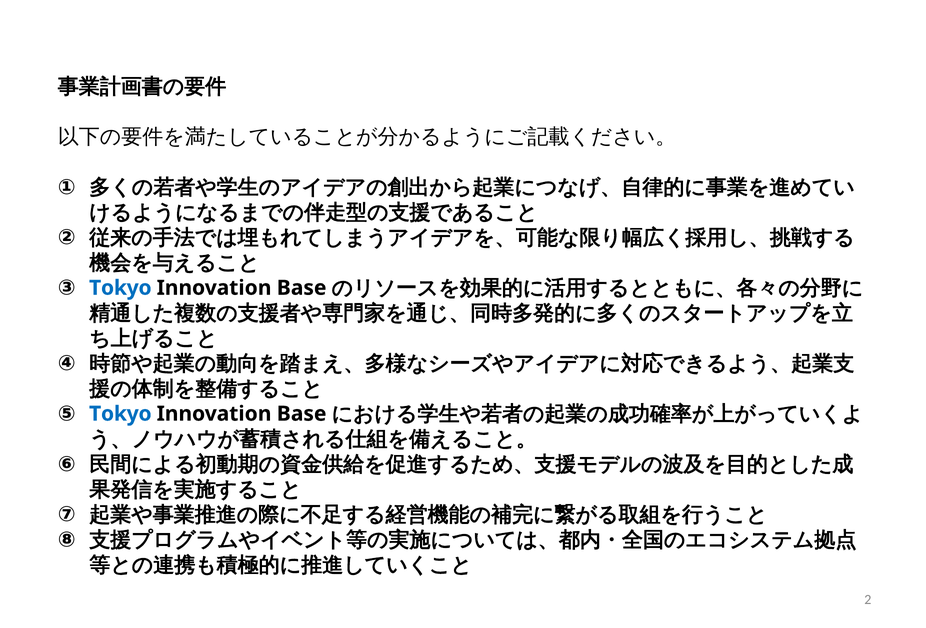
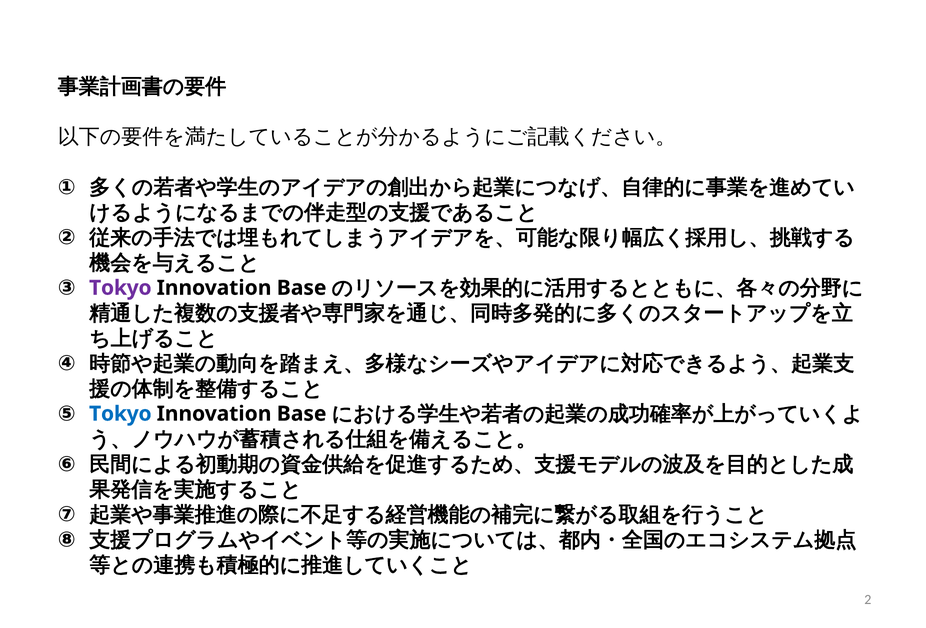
Tokyo colour: blue -> purple (120, 288)
